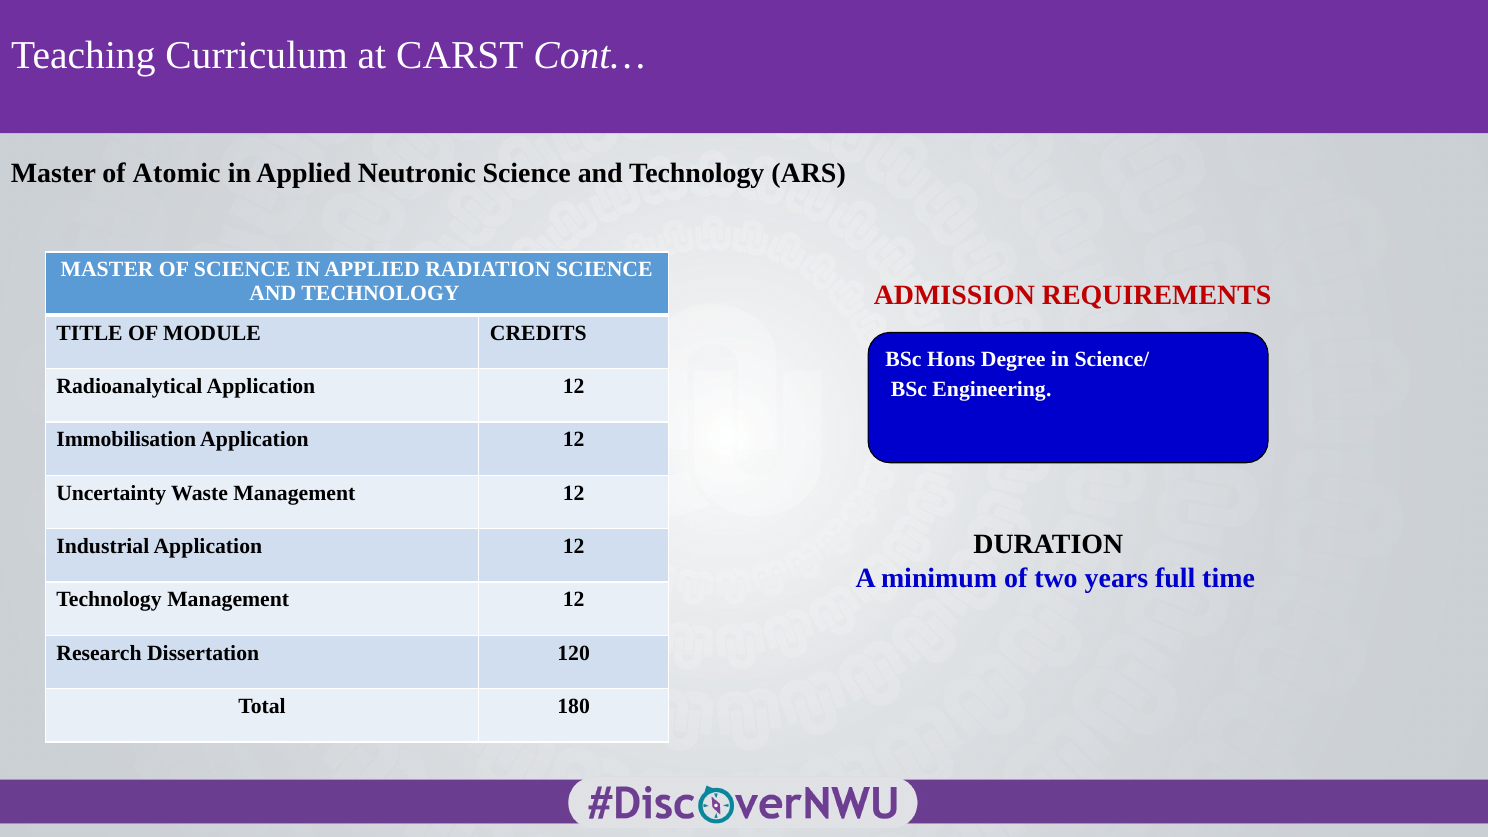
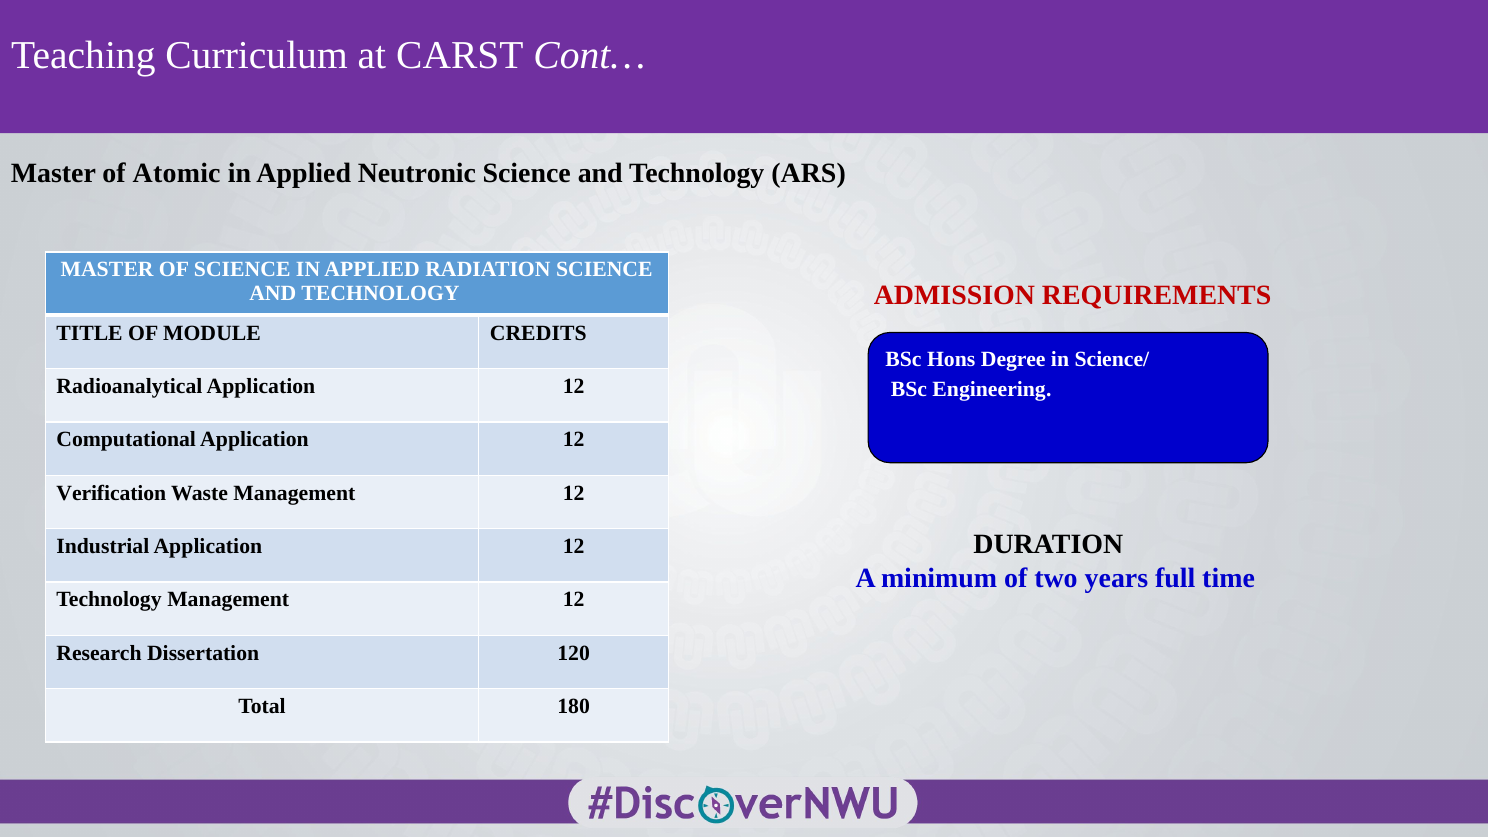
Immobilisation: Immobilisation -> Computational (126, 440)
Uncertainty: Uncertainty -> Verification (111, 493)
